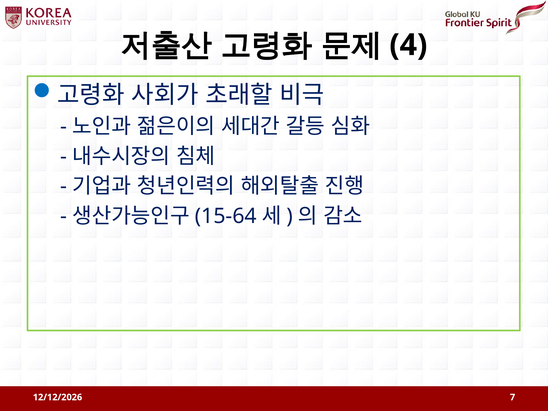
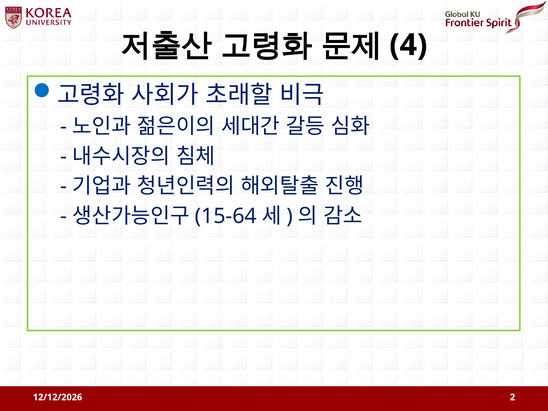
7: 7 -> 2 (513, 397)
